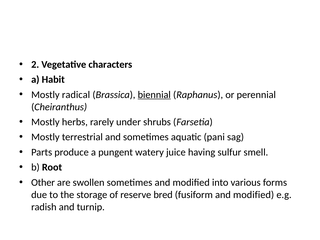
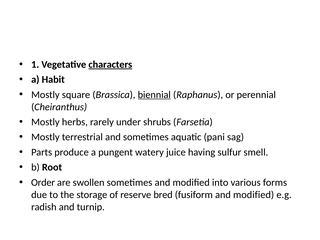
2: 2 -> 1 (35, 64)
characters underline: none -> present (110, 64)
radical: radical -> square (76, 95)
Other: Other -> Order (43, 182)
